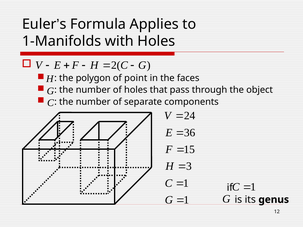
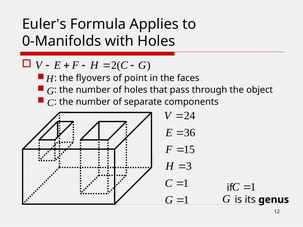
1-Manifolds: 1-Manifolds -> 0-Manifolds (62, 41)
polygon: polygon -> flyovers (93, 78)
